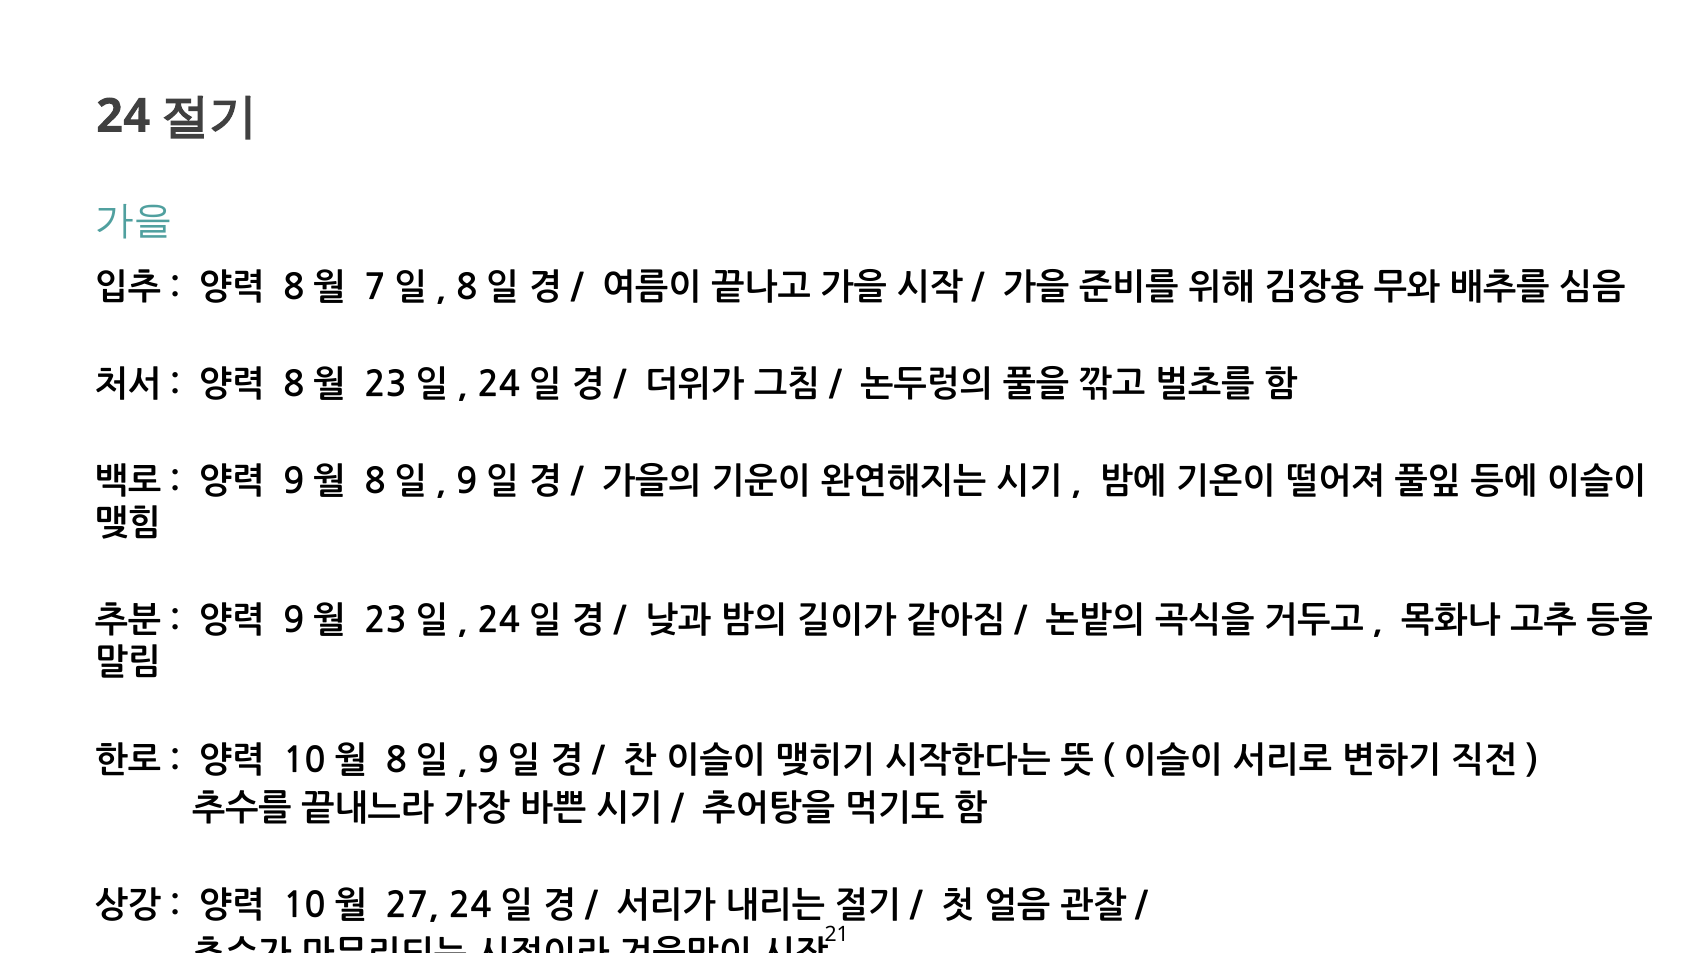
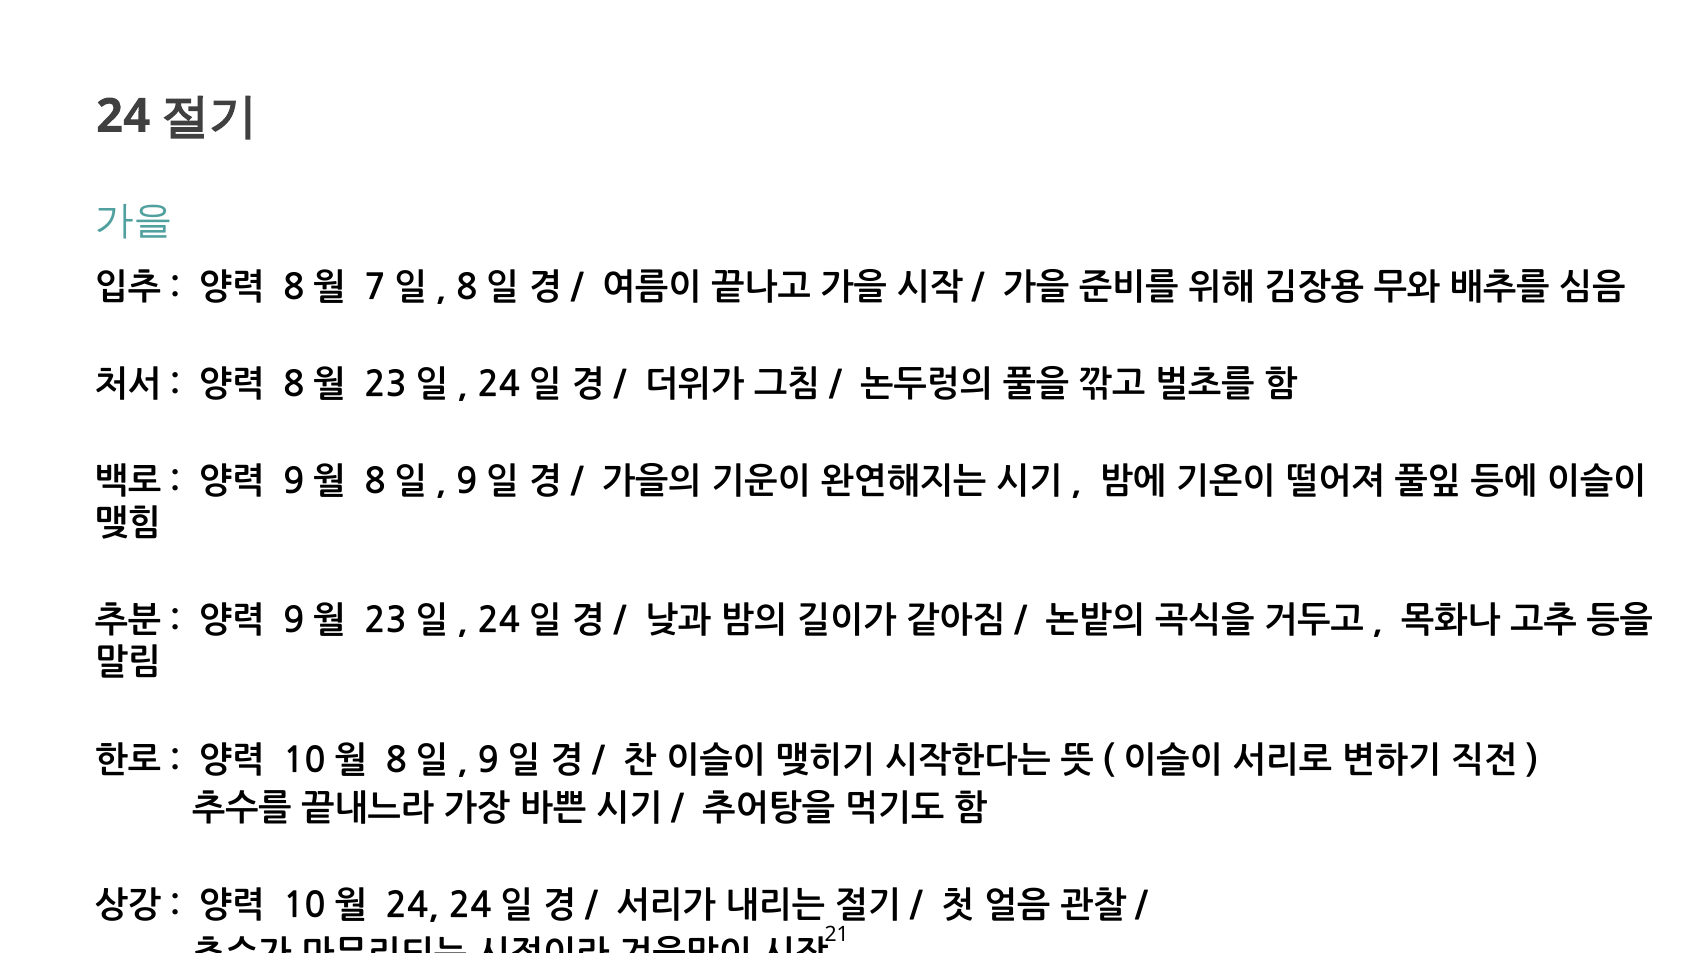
27: 27 -> 24 (412, 906)
